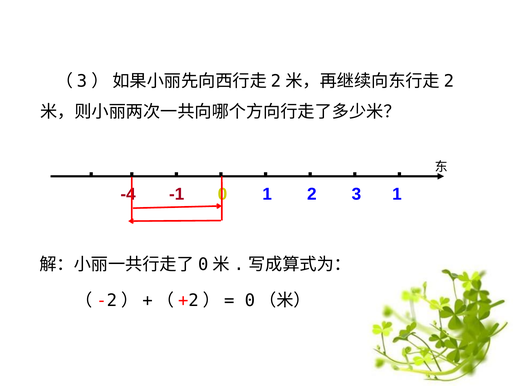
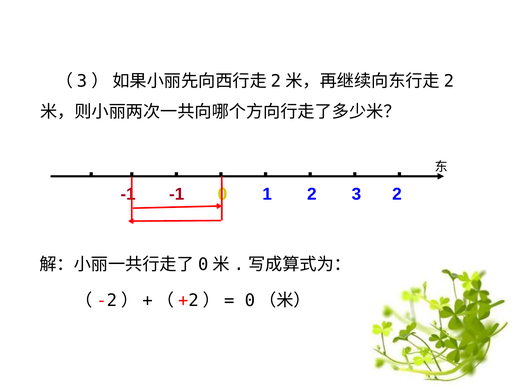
-4: -4 -> -1 (128, 194)
3 1: 1 -> 2 (397, 194)
